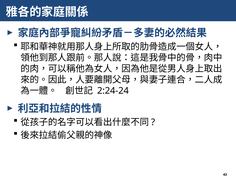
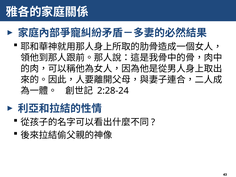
2:24-24: 2:24-24 -> 2:28-24 (113, 91)
